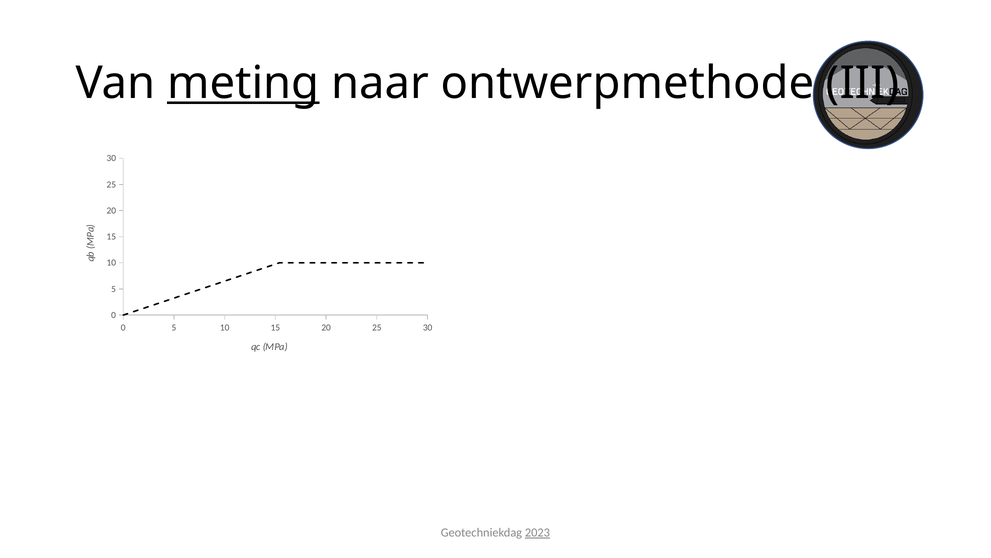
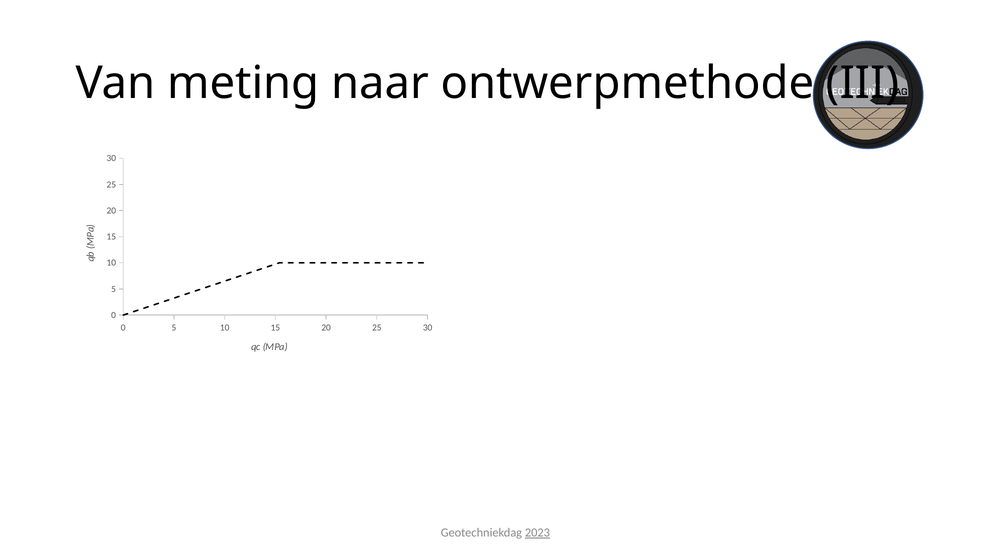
meting underline: present -> none (243, 83)
